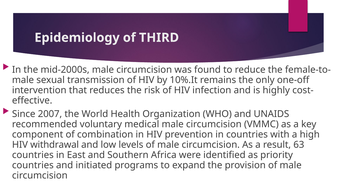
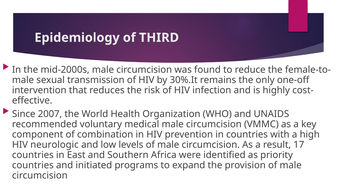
10%.It: 10%.It -> 30%.It (184, 80)
withdrawal: withdrawal -> neurologic (55, 144)
63: 63 -> 17 (299, 144)
